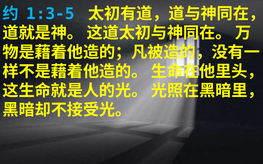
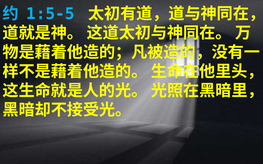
1:3-5: 1:3-5 -> 1:5-5 (50, 14)
